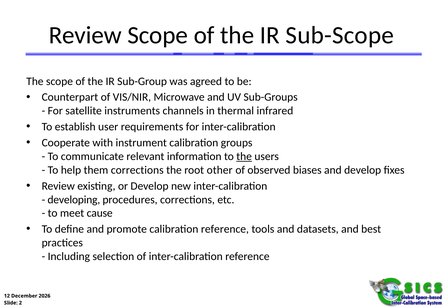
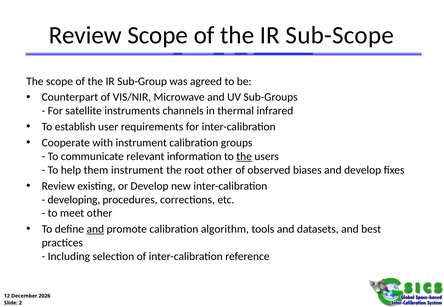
them corrections: corrections -> instrument (137, 170)
meet cause: cause -> other (100, 214)
and underline: none -> present (95, 229)
calibration reference: reference -> algorithm (225, 229)
